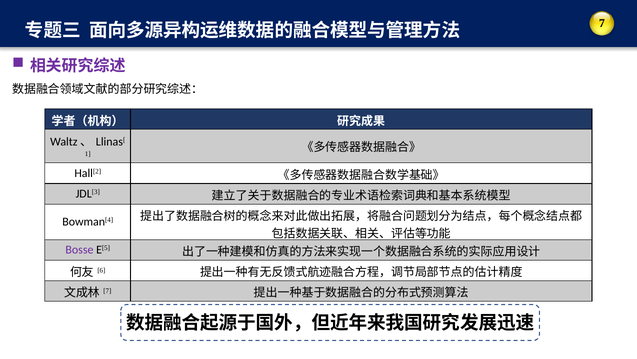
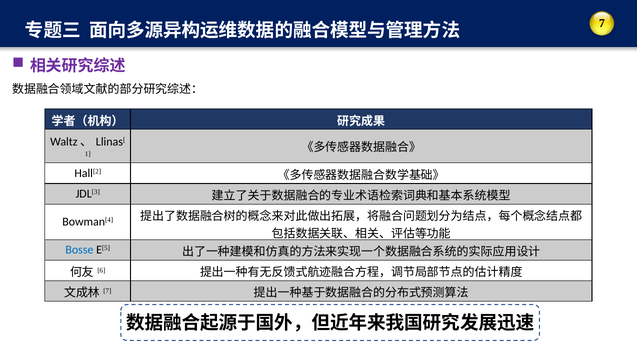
Bosse colour: purple -> blue (79, 250)
